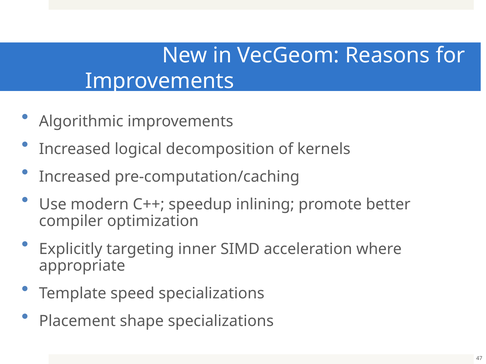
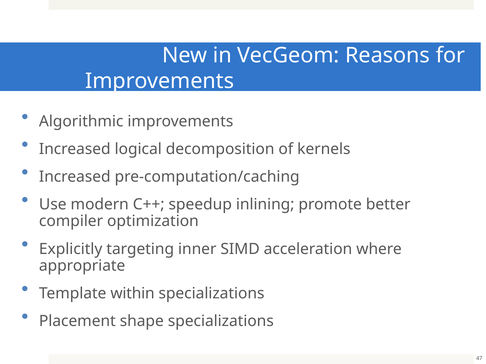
speed: speed -> within (133, 294)
